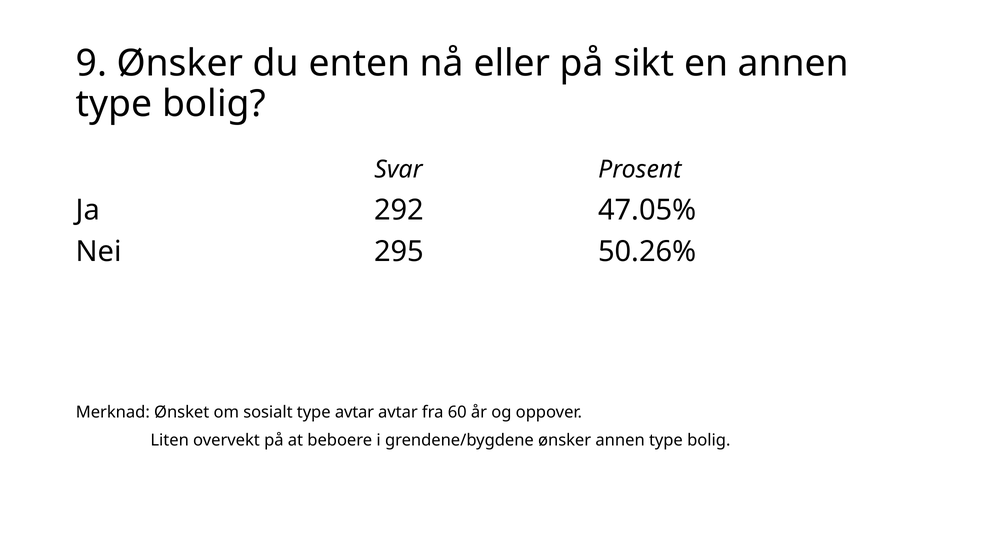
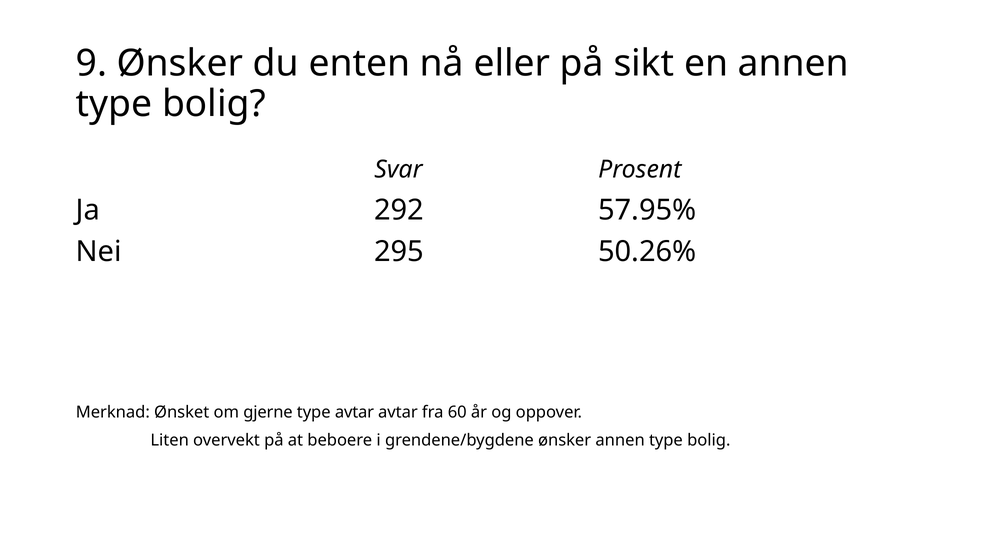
47.05%: 47.05% -> 57.95% (647, 210)
sosialt: sosialt -> gjerne (268, 412)
